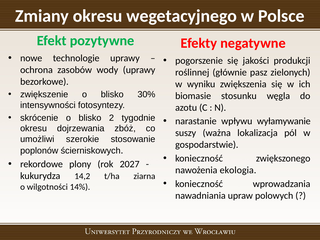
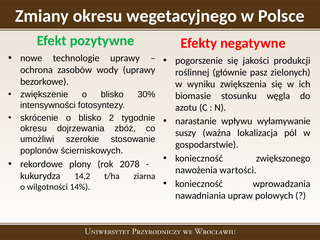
2027: 2027 -> 2078 (130, 164)
ekologia: ekologia -> wartości (238, 170)
